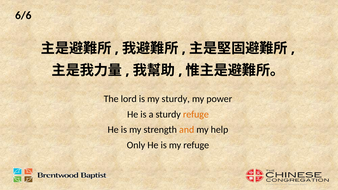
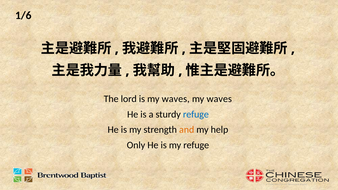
6/6: 6/6 -> 1/6 (23, 16)
is my sturdy: sturdy -> waves (176, 99)
power: power -> waves (219, 99)
refuge colour: orange -> blue (196, 114)
